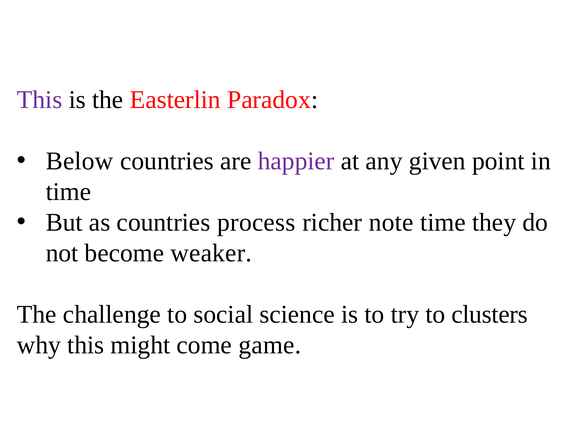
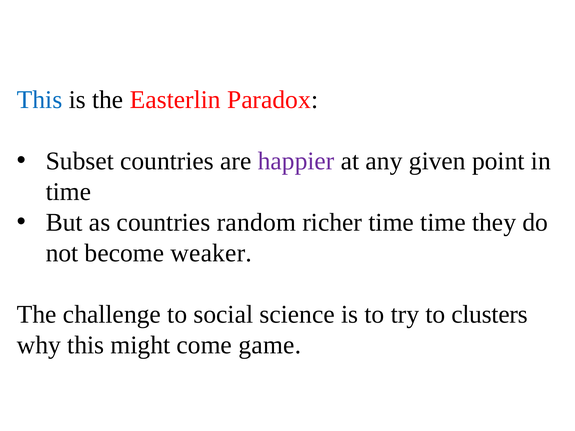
This colour: purple -> blue (40, 100)
Below: Below -> Subset (80, 161)
process: process -> random (256, 222)
richer note: note -> time (391, 222)
